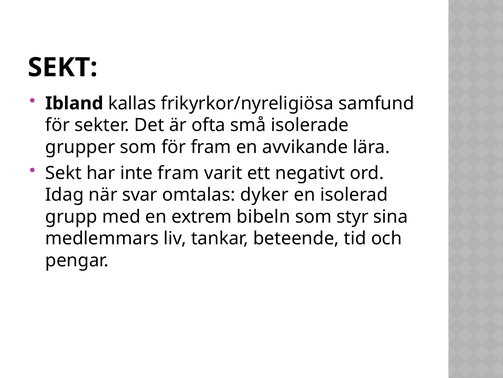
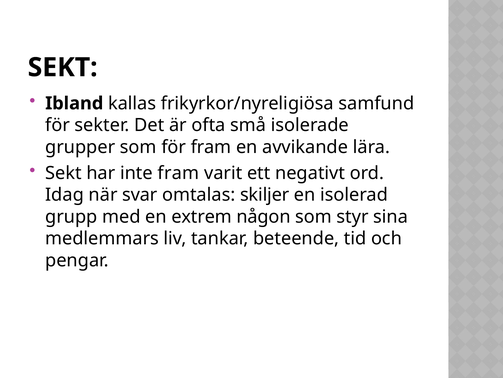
dyker: dyker -> skiljer (265, 195)
bibeln: bibeln -> någon (264, 216)
